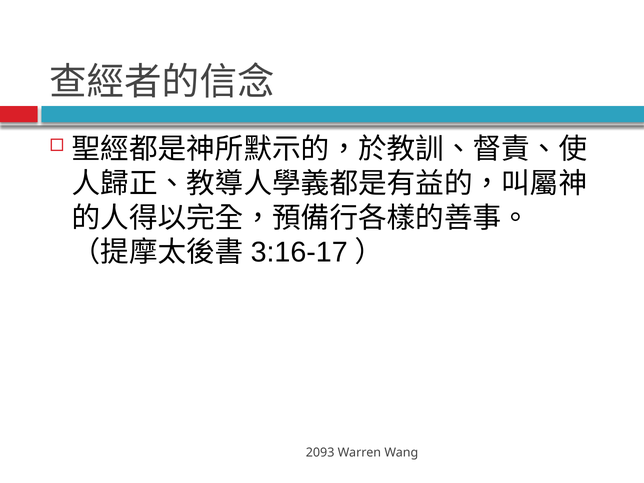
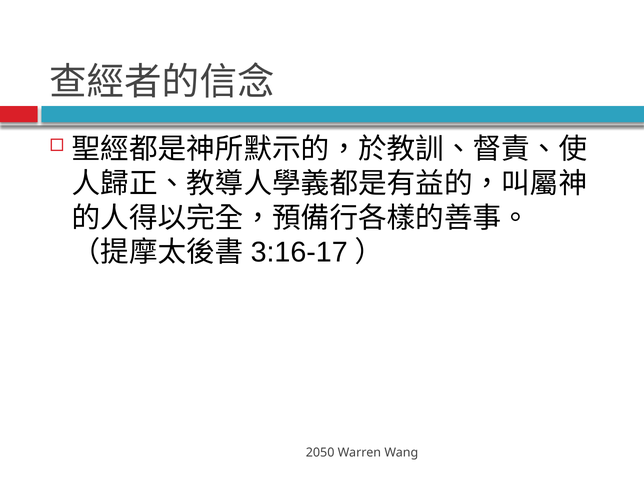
2093: 2093 -> 2050 (320, 453)
